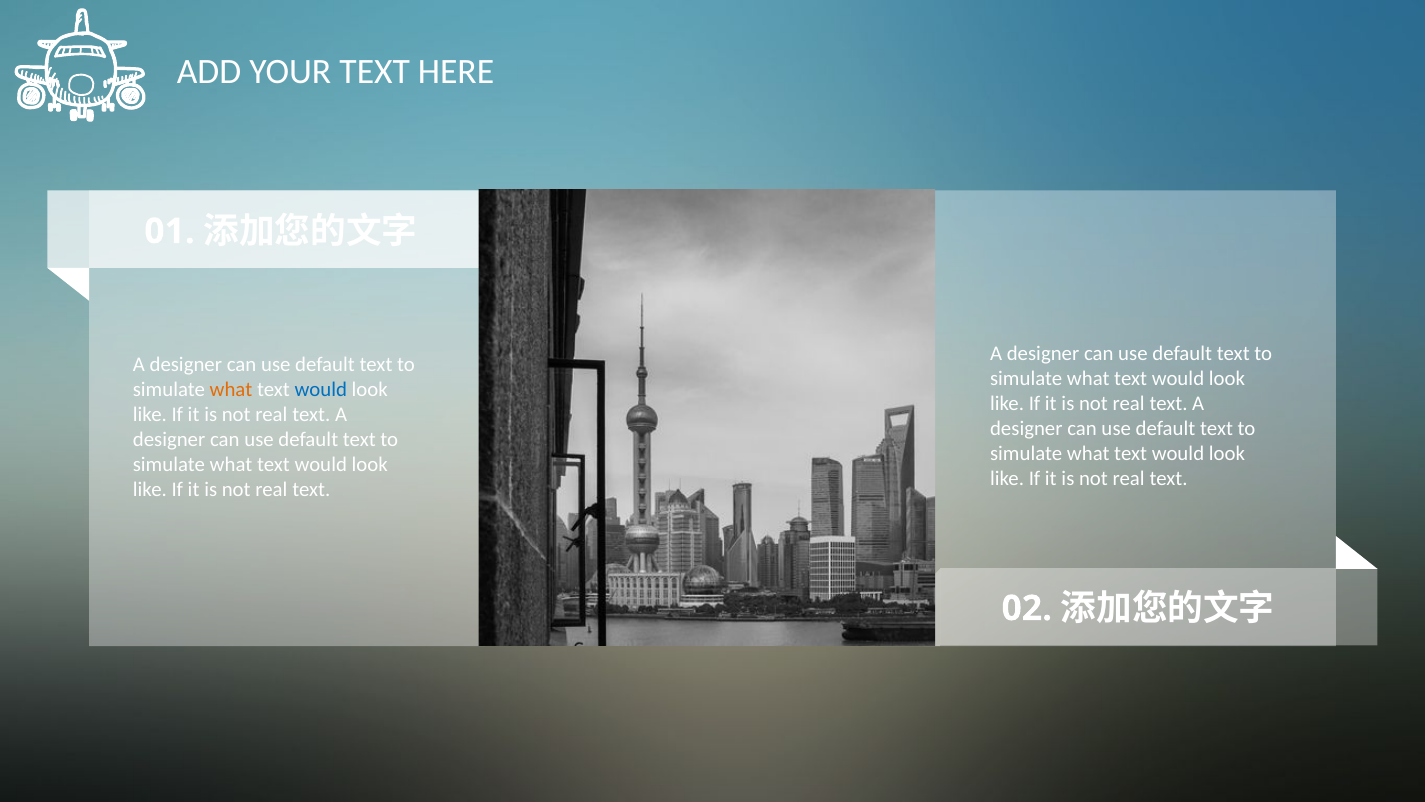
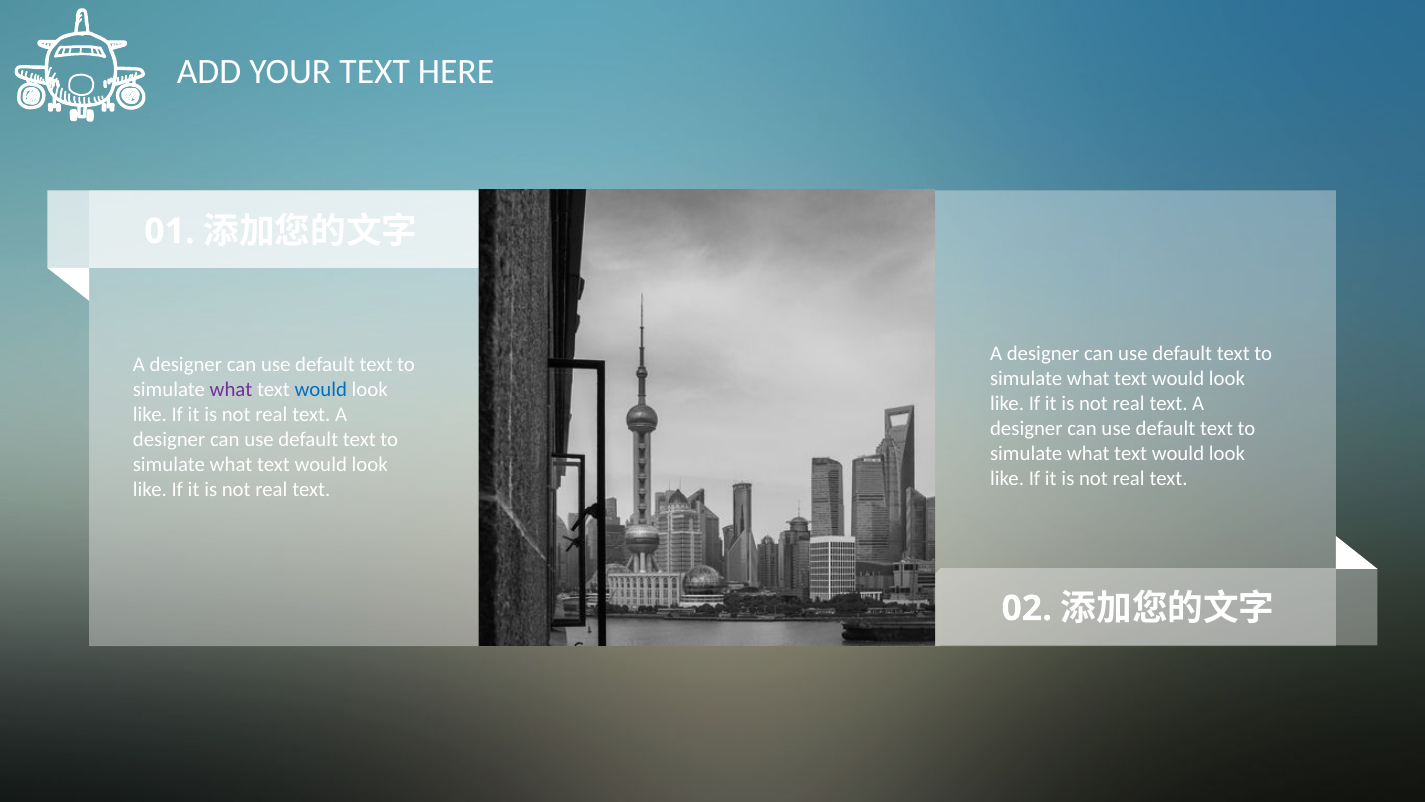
what colour: orange -> purple (231, 389)
